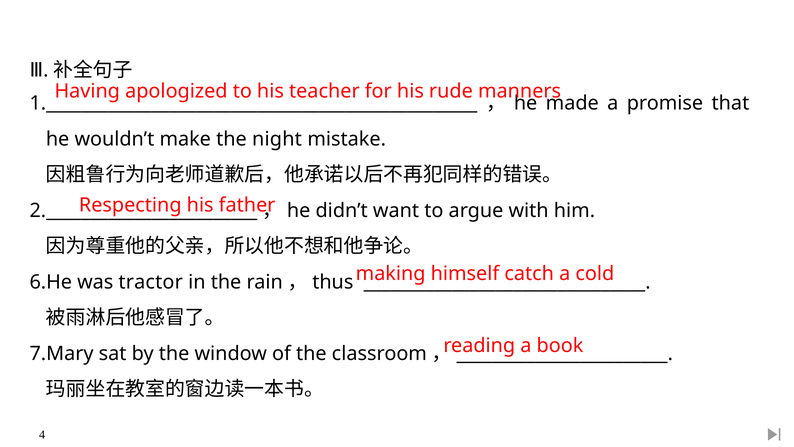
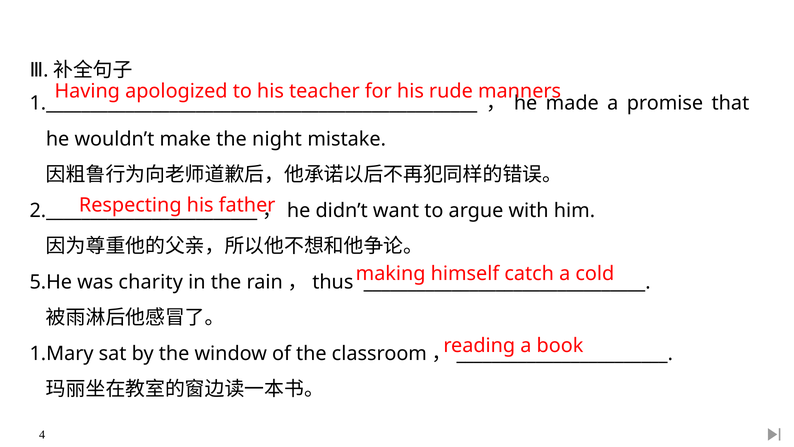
6.He: 6.He -> 5.He (51, 282)
tractor: tractor -> charity (151, 282)
7.Mary: 7.Mary -> 1.Mary (62, 353)
